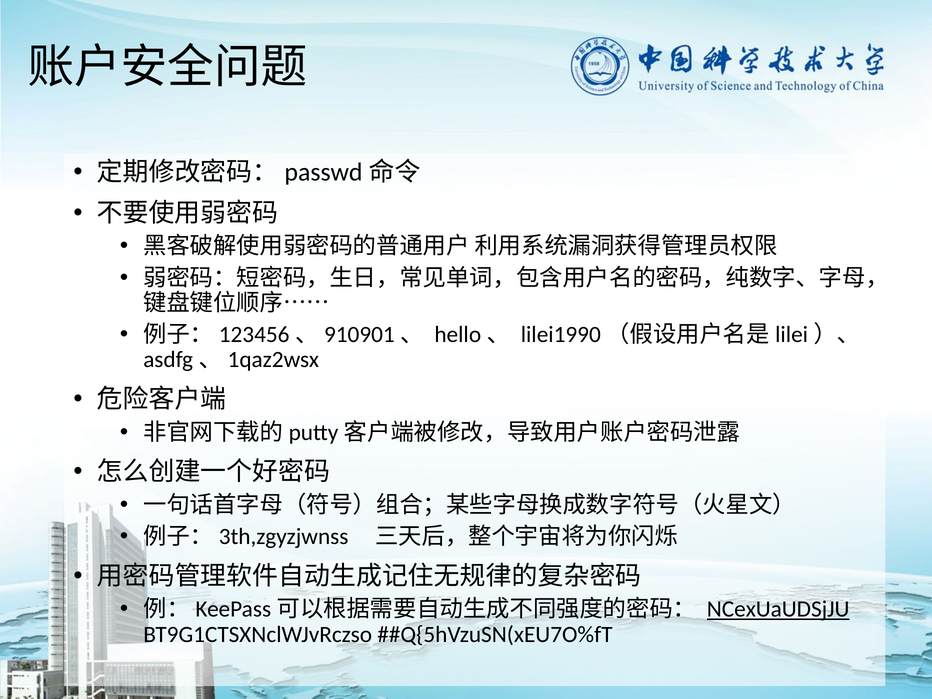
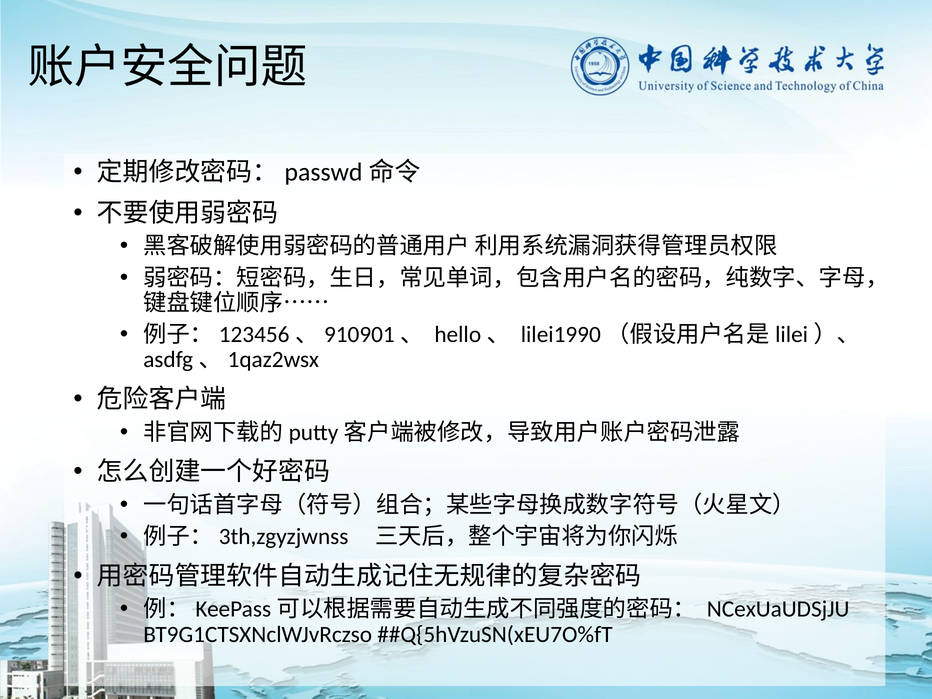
NCexUaUDSjJU underline: present -> none (778, 609)
